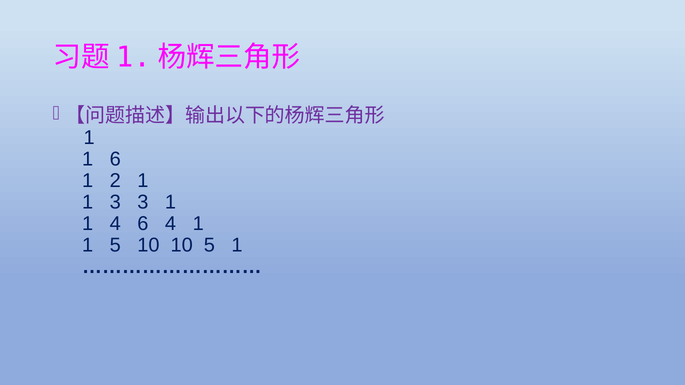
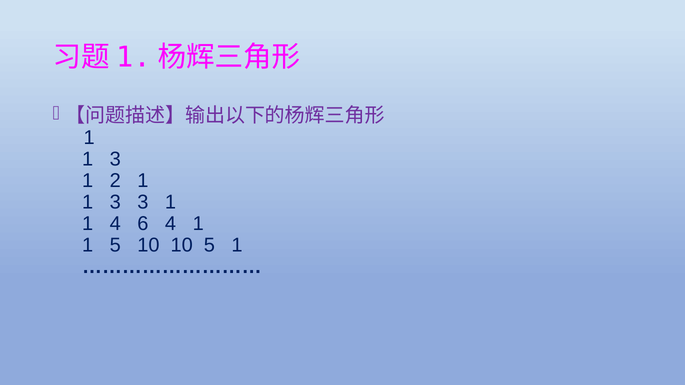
6: 6 -> 3 (115, 159)
